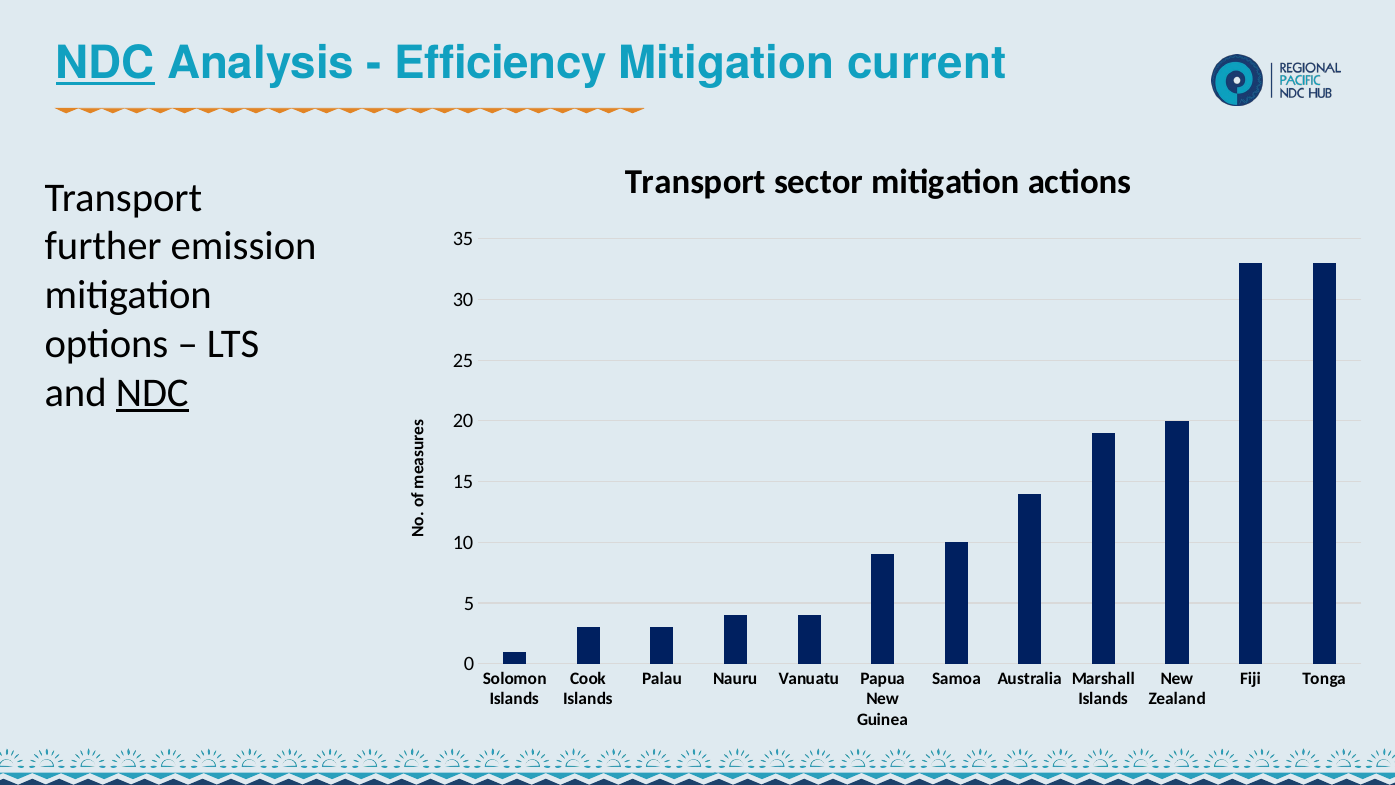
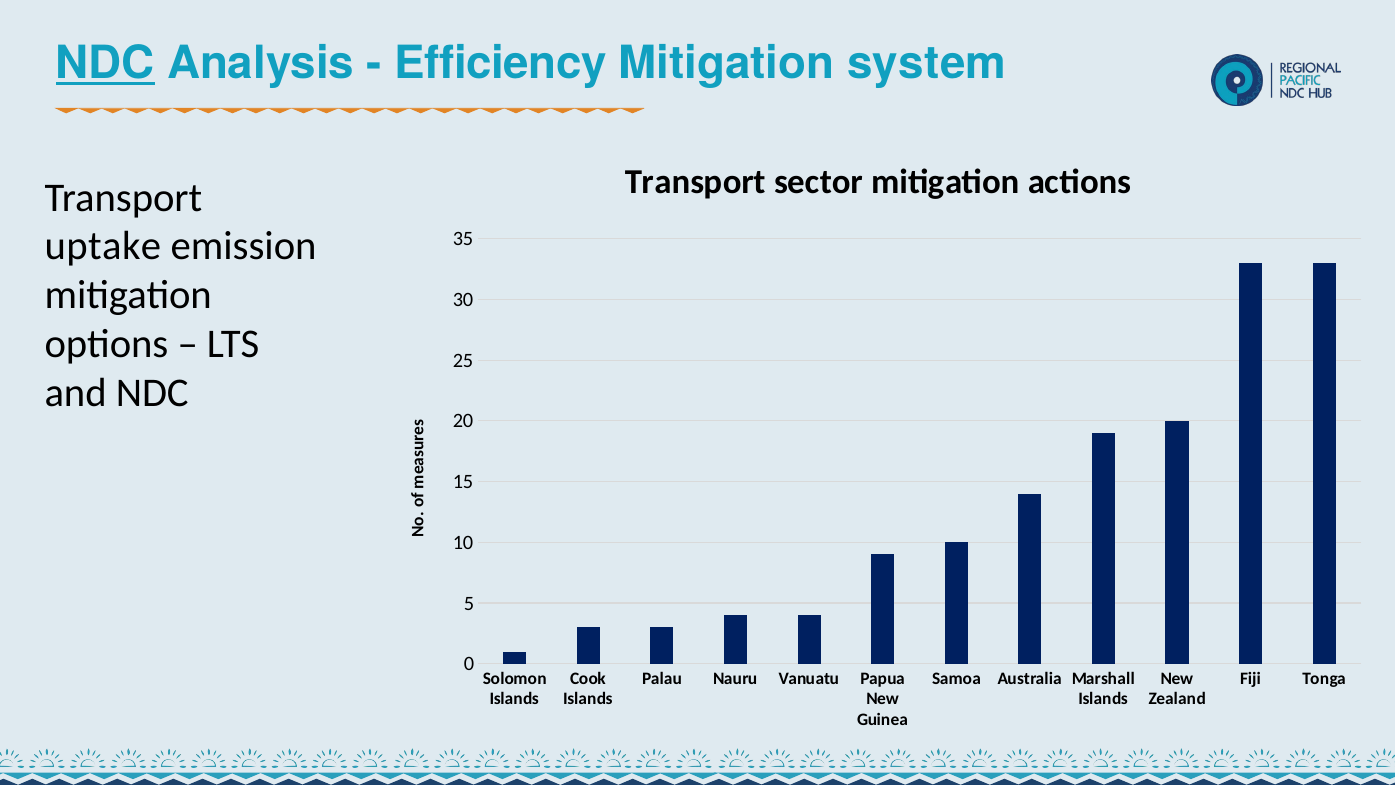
current: current -> system (927, 64)
further: further -> uptake (103, 246)
NDC underline: present -> none (152, 393)
